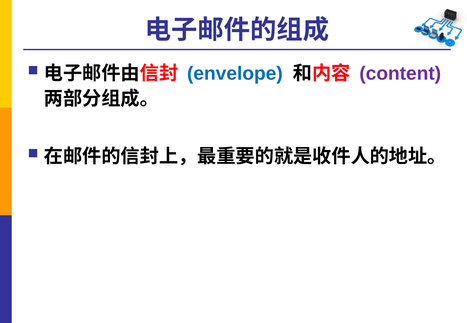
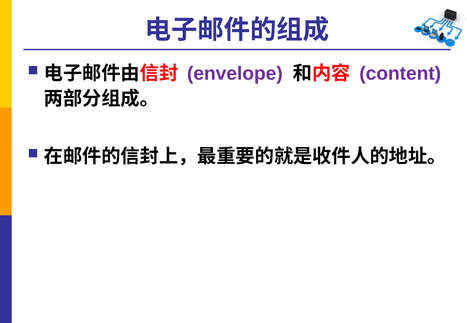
envelope colour: blue -> purple (235, 74)
